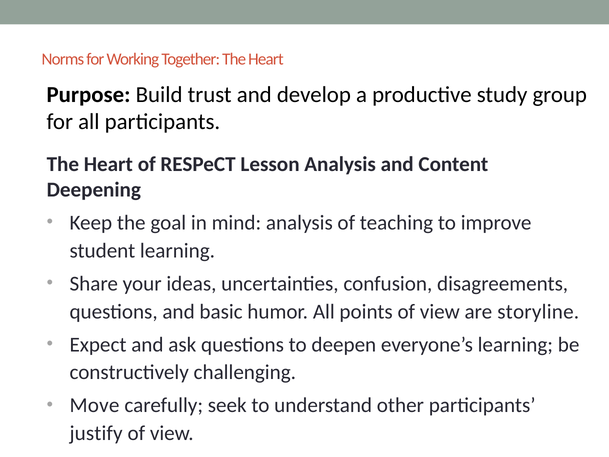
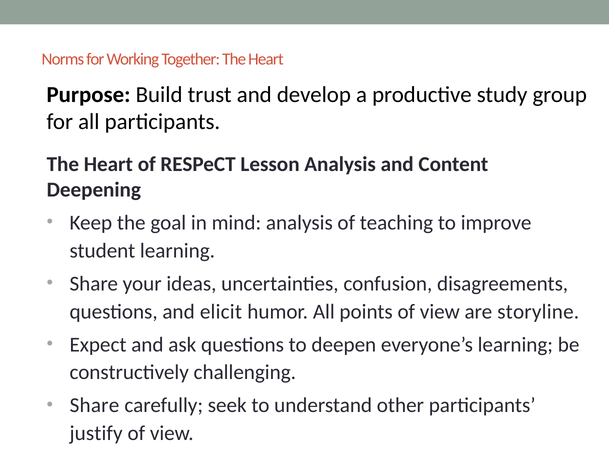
basic: basic -> elicit (221, 311)
Move: Move -> Share (94, 405)
